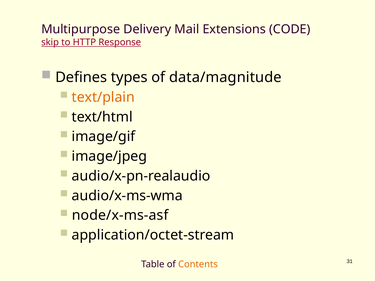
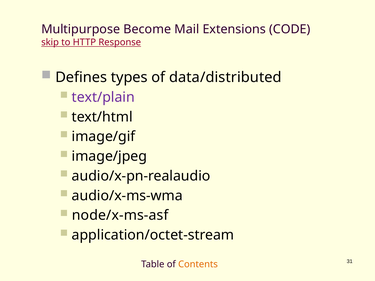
Delivery: Delivery -> Become (147, 29)
data/magnitude: data/magnitude -> data/distributed (225, 77)
text/plain colour: orange -> purple (103, 97)
